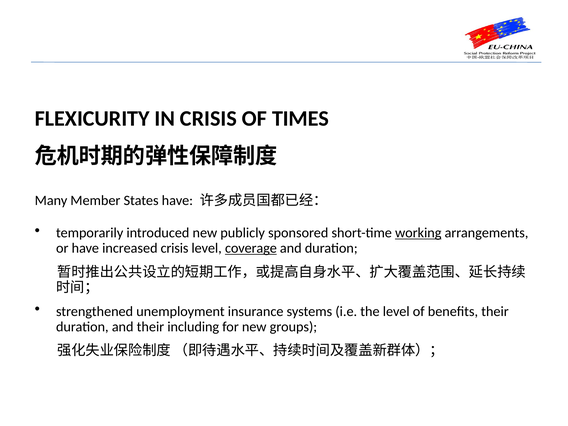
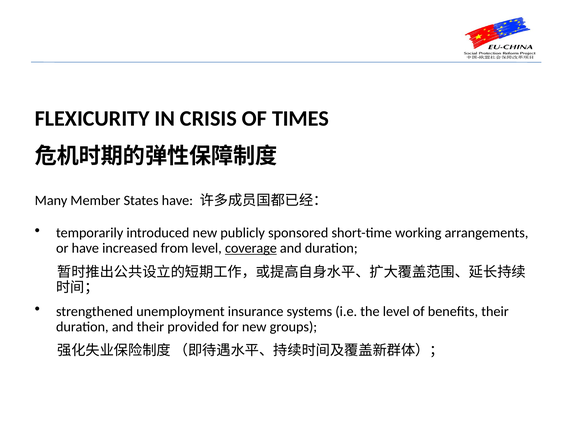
working underline: present -> none (418, 233)
increased crisis: crisis -> from (175, 248)
including: including -> provided (193, 327)
